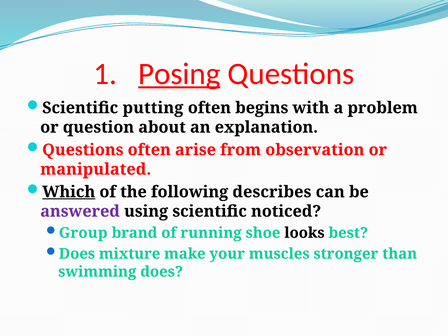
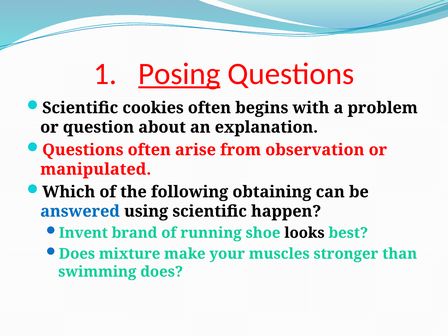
putting: putting -> cookies (153, 108)
Which underline: present -> none (69, 192)
describes: describes -> obtaining (272, 192)
answered colour: purple -> blue (80, 211)
noticed: noticed -> happen (286, 211)
Group: Group -> Invent (83, 233)
